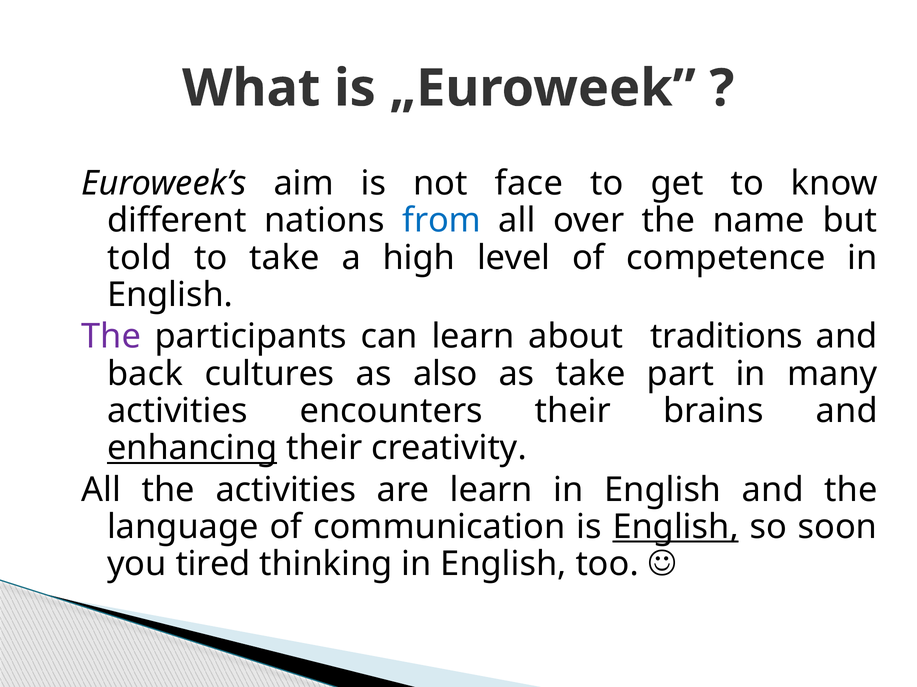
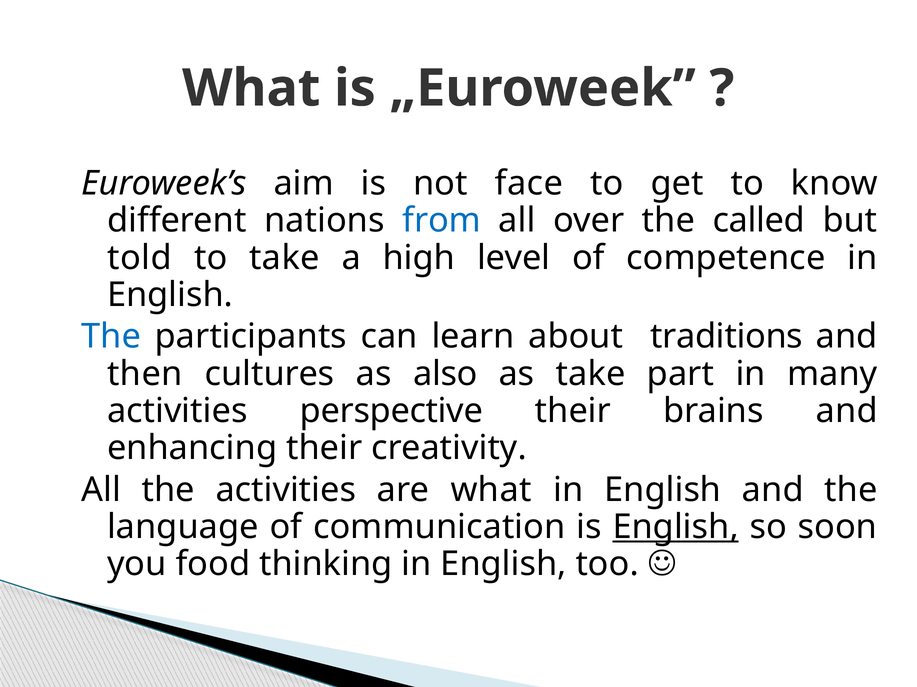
name: name -> called (759, 221)
The colour: purple -> blue (111, 337)
back: back -> then (145, 374)
encounters: encounters -> perspective (391, 411)
enhancing underline: present -> none (192, 449)
are learn: learn -> what (491, 490)
tired: tired -> food (213, 565)
